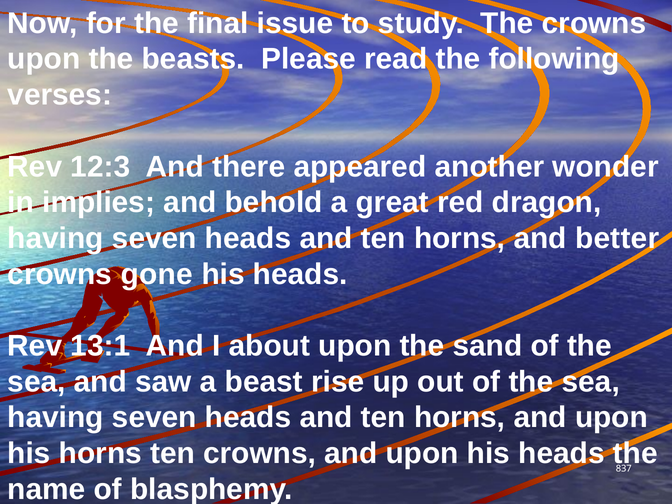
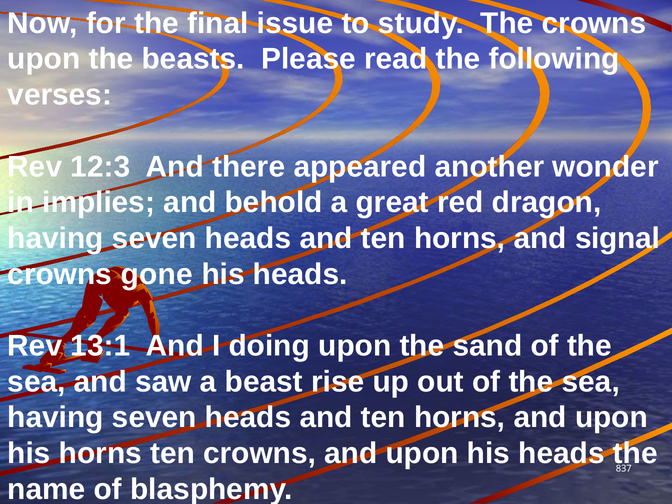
better: better -> signal (617, 238)
about: about -> doing (269, 346)
